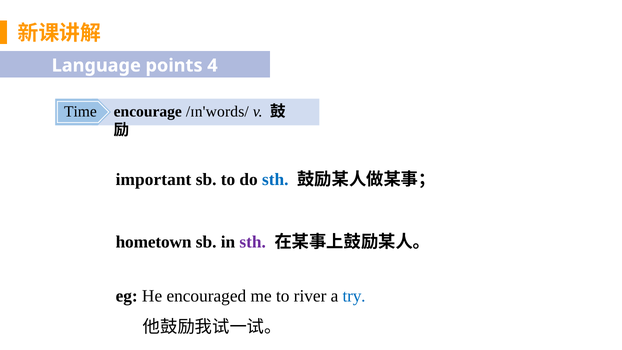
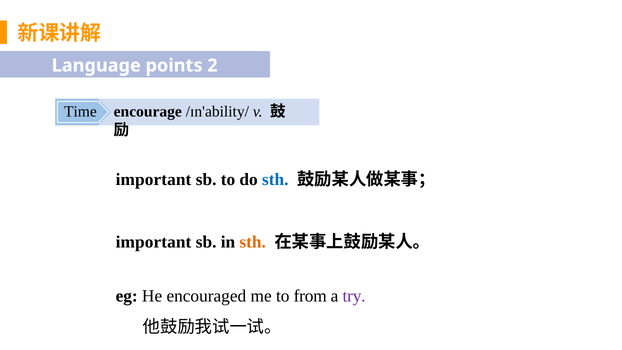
4: 4 -> 2 (212, 66)
/ɪn'words/: /ɪn'words/ -> /ɪn'ability/ (217, 111)
hometown: hometown -> important (153, 242)
sth colour: purple -> orange (253, 242)
river: river -> from (310, 296)
try colour: blue -> purple (354, 296)
